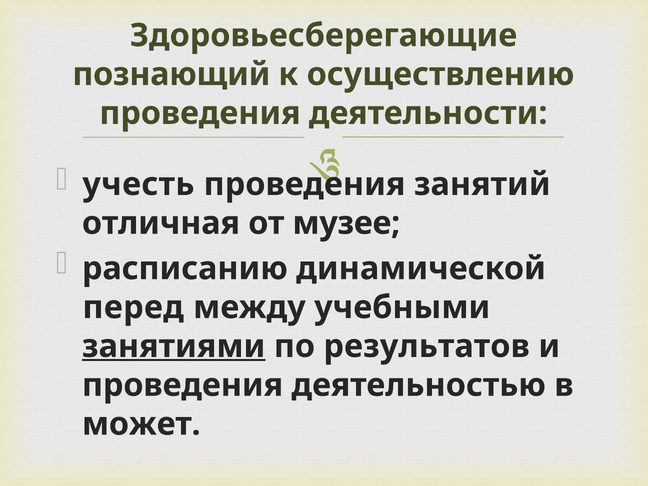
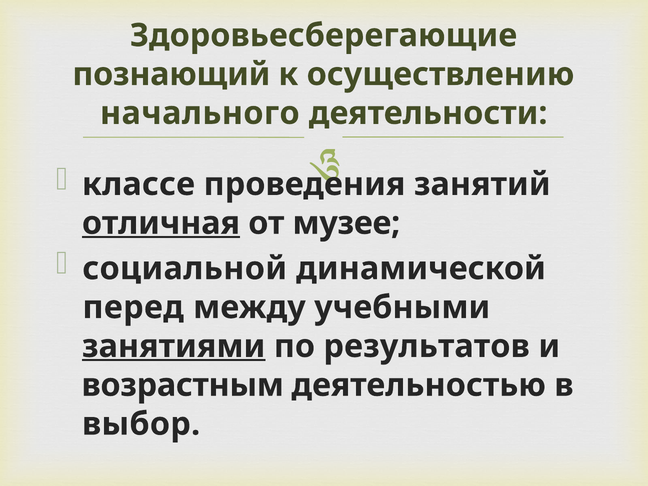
проведения: проведения -> начального (200, 113)
учесть: учесть -> классе (138, 184)
отличная underline: none -> present (161, 223)
расписанию: расписанию -> социальной (185, 269)
проведения: проведения -> возрастным (183, 385)
может: может -> выбор (141, 424)
